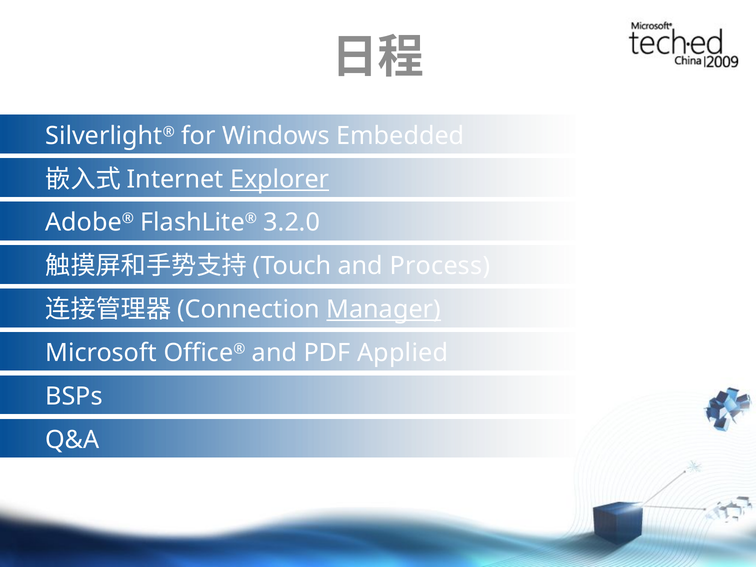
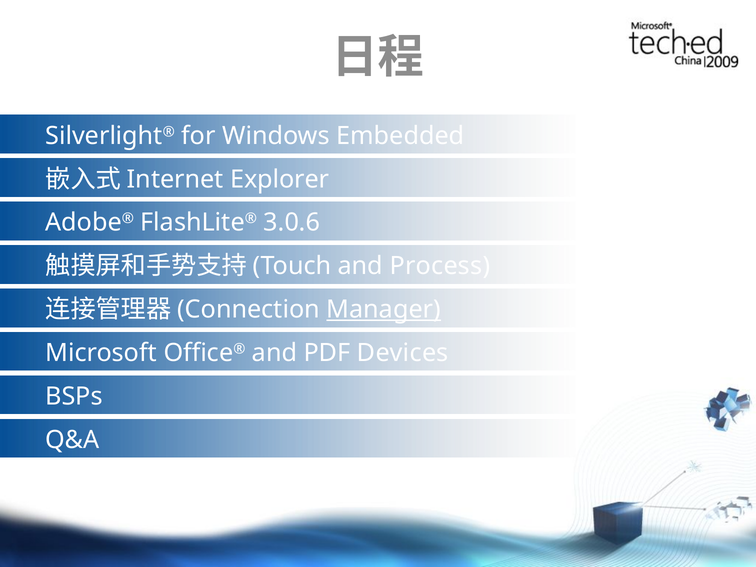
Explorer underline: present -> none (280, 179)
3.2.0: 3.2.0 -> 3.0.6 (292, 223)
Applied: Applied -> Devices (403, 353)
